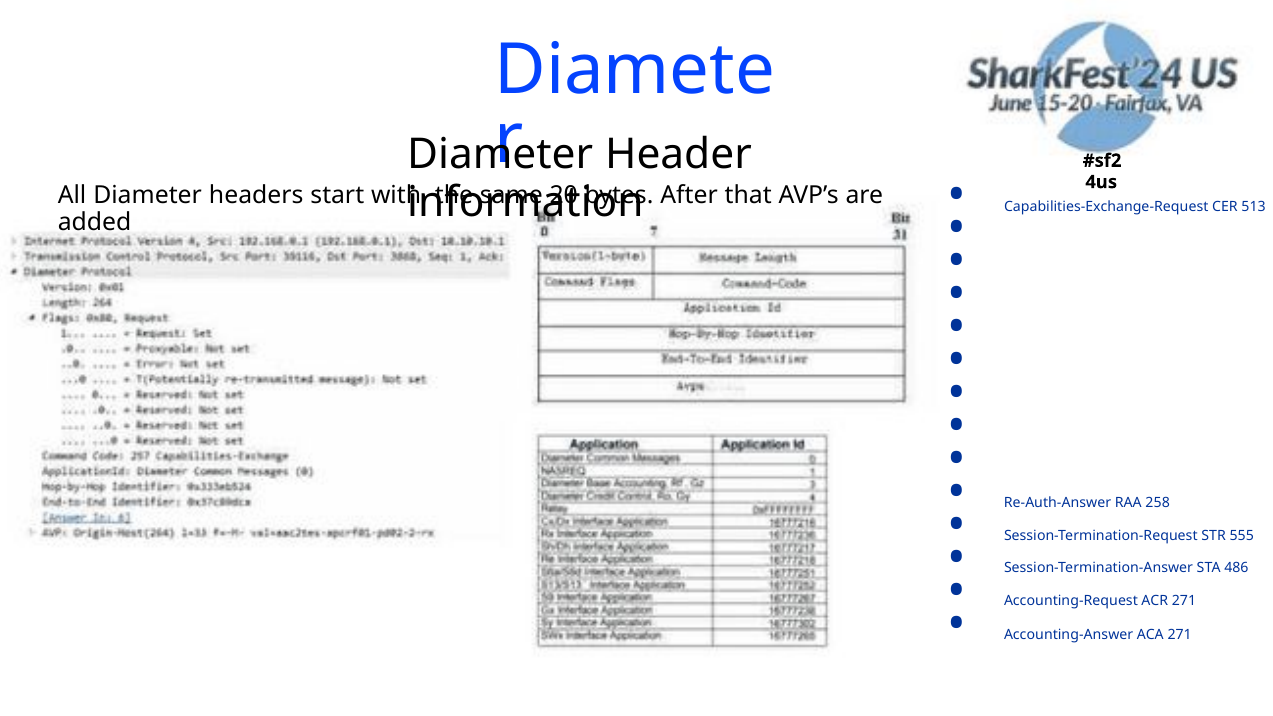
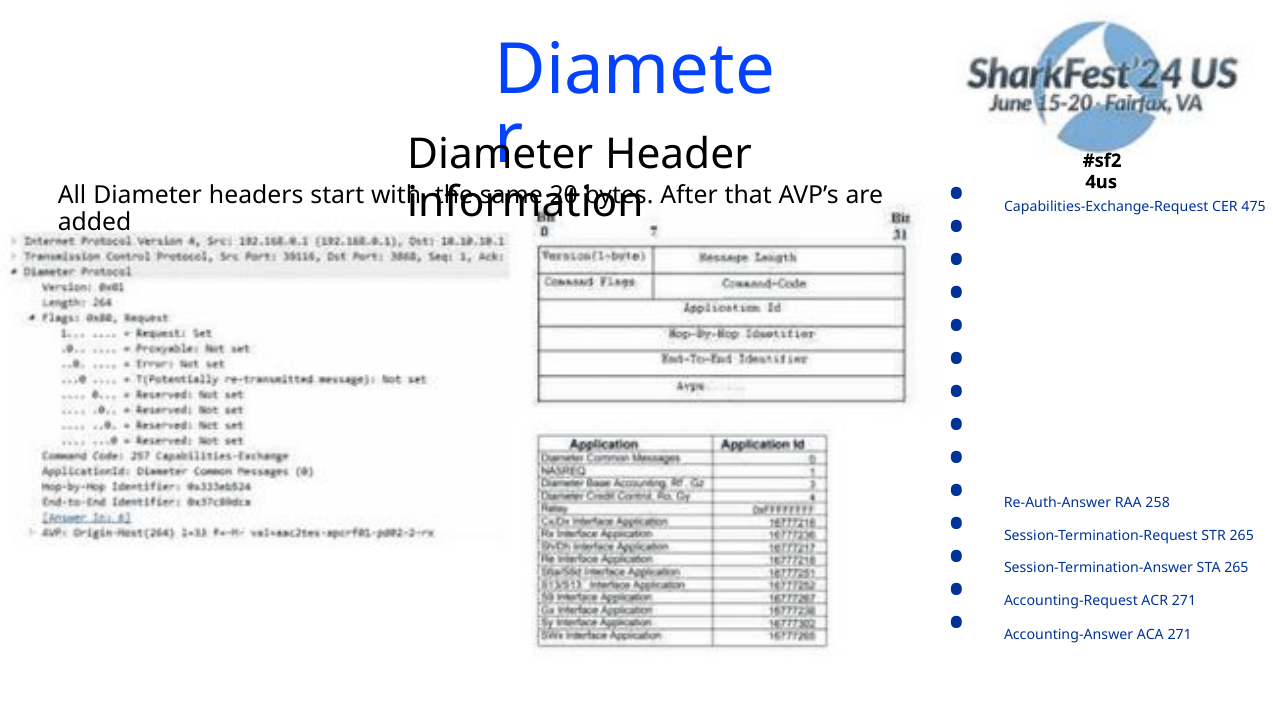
513: 513 -> 475 (1254, 207)
STR 555: 555 -> 265 (1242, 536)
STA 486: 486 -> 265 (1236, 568)
